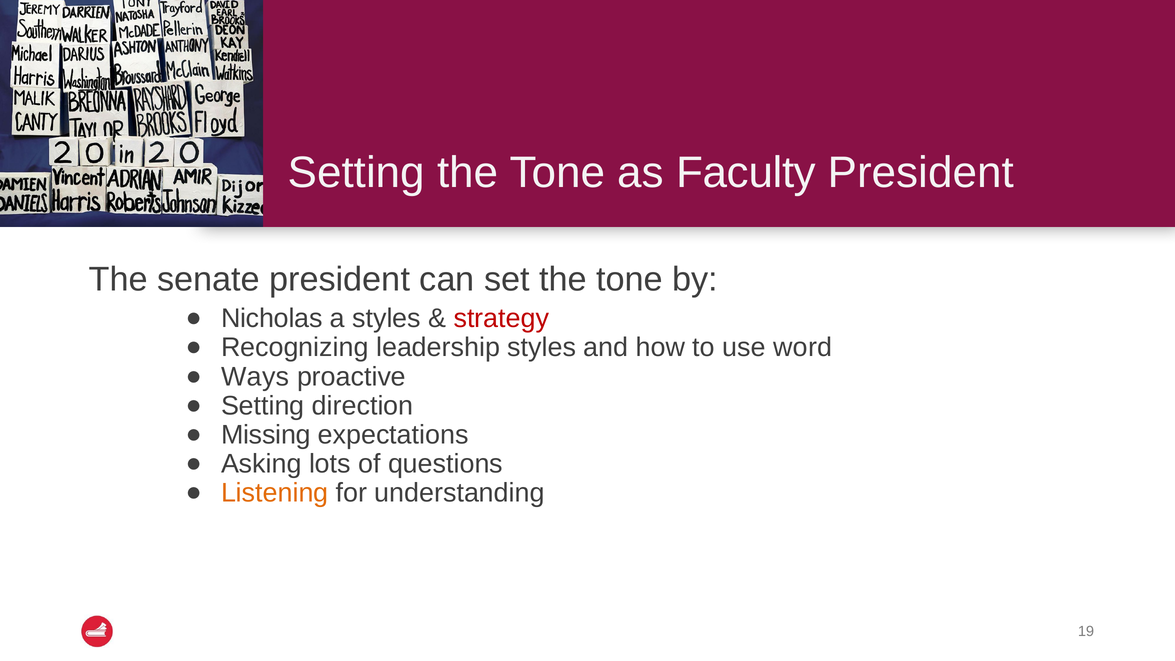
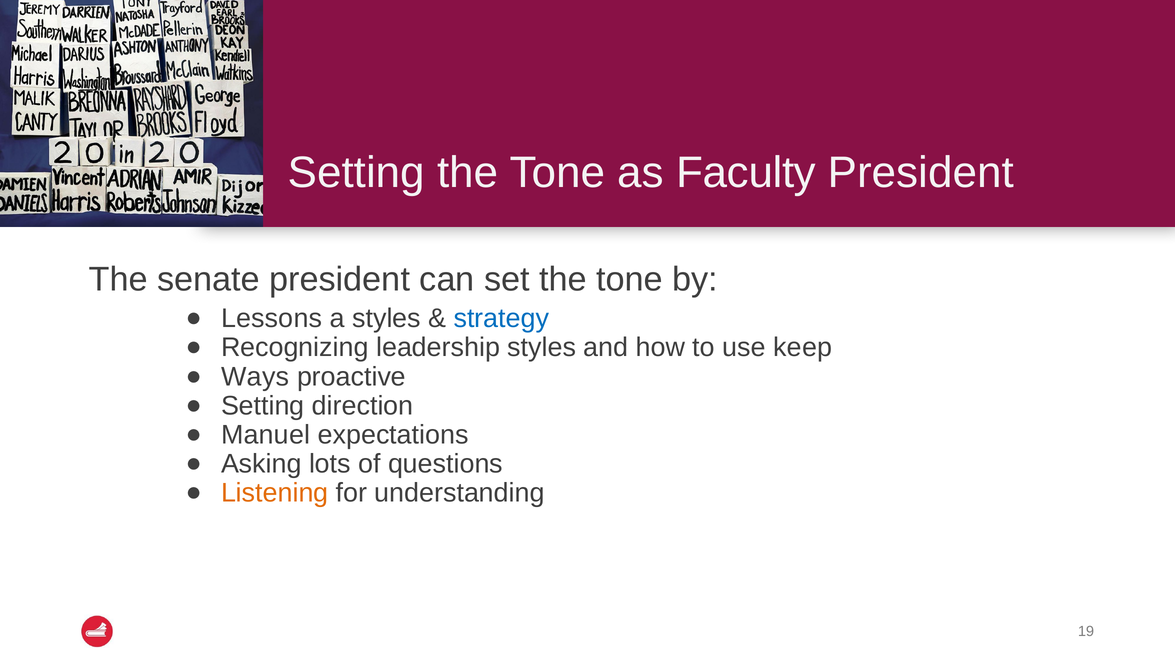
Nicholas: Nicholas -> Lessons (272, 318)
strategy colour: red -> blue (501, 318)
word: word -> keep (803, 348)
Missing: Missing -> Manuel (266, 435)
